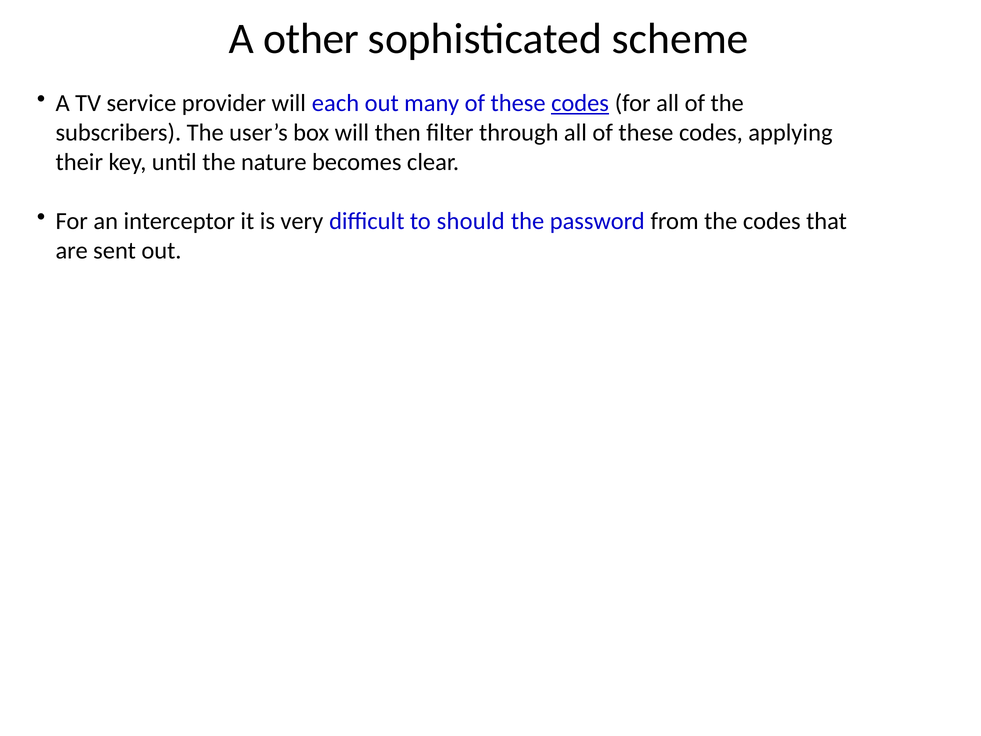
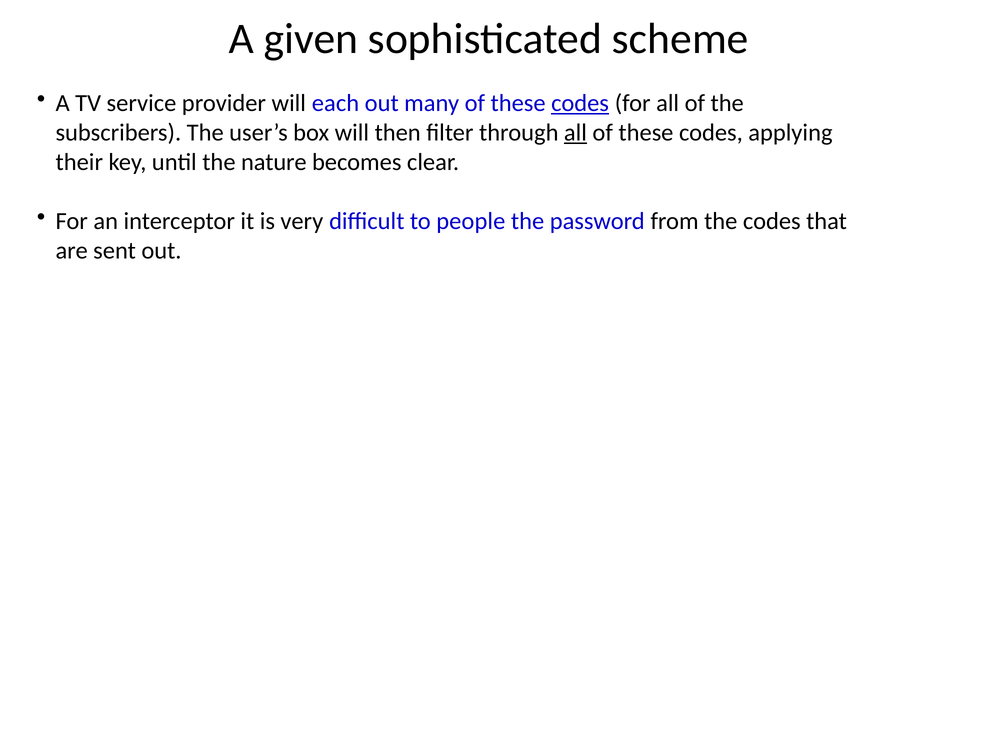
other: other -> given (311, 39)
all underline: none -> present (575, 133)
should: should -> people (471, 221)
